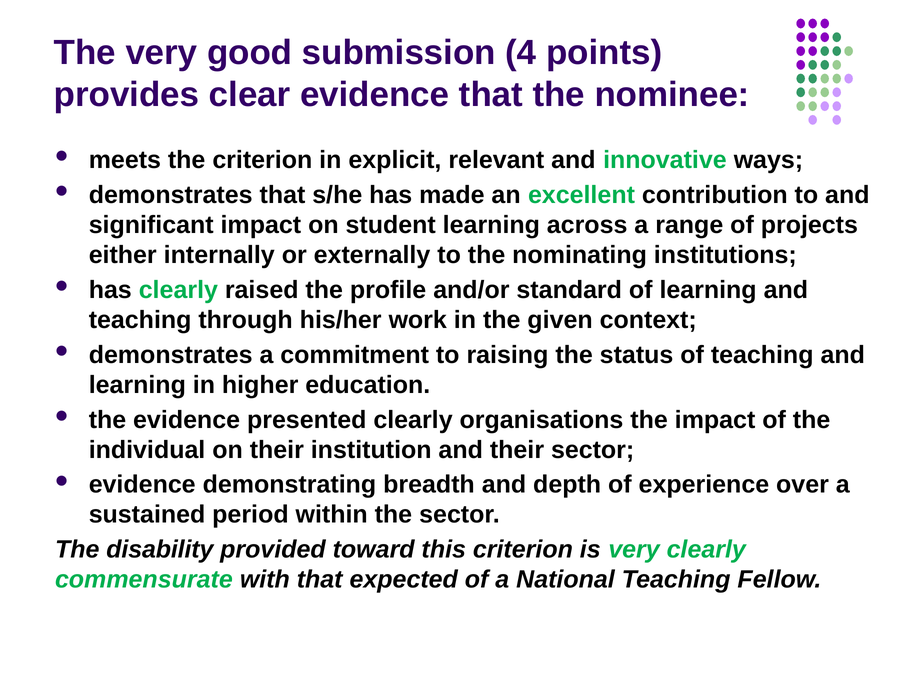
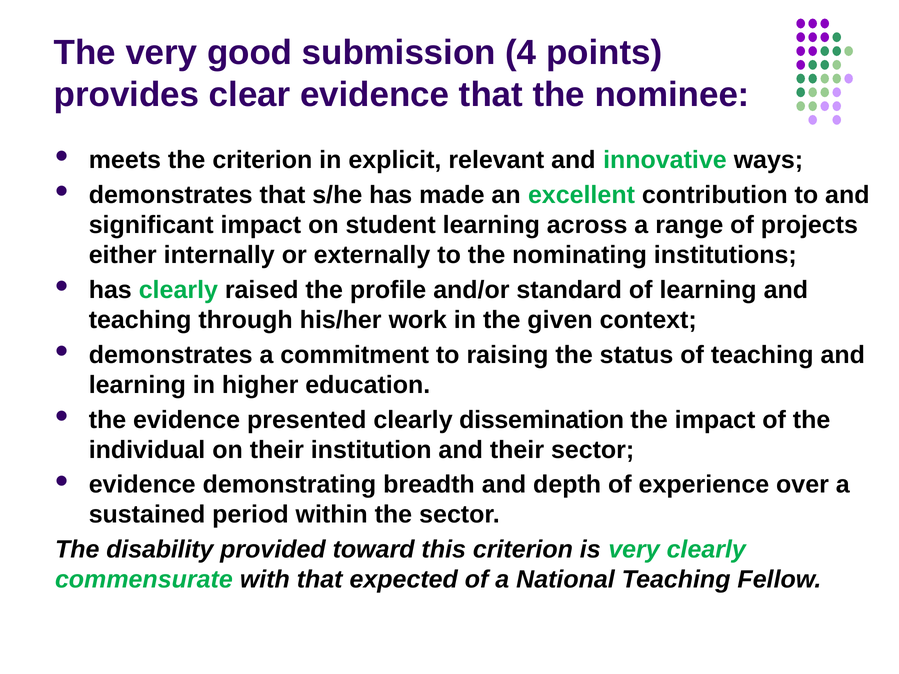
organisations: organisations -> dissemination (542, 420)
